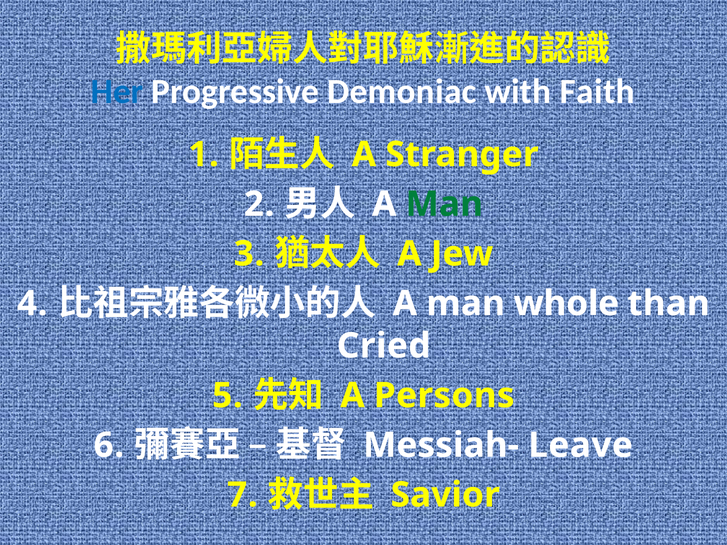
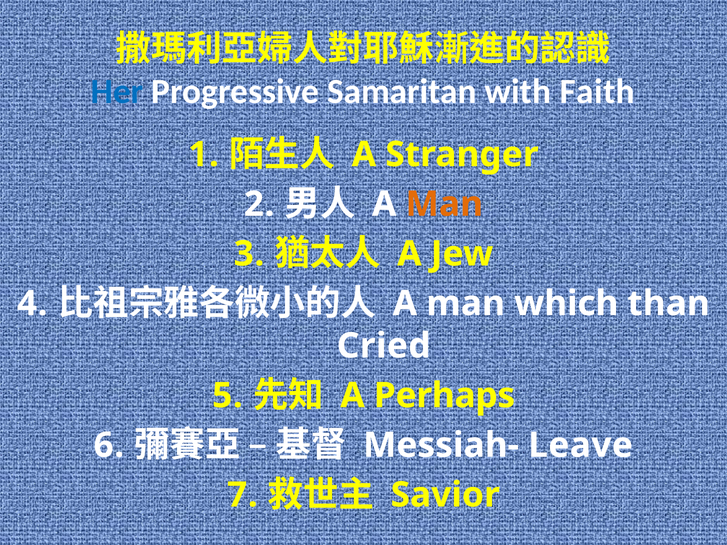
Demoniac: Demoniac -> Samaritan (402, 92)
Man colour: green -> orange (444, 204)
whole: whole -> which (566, 304)
Persons: Persons -> Perhaps (444, 396)
